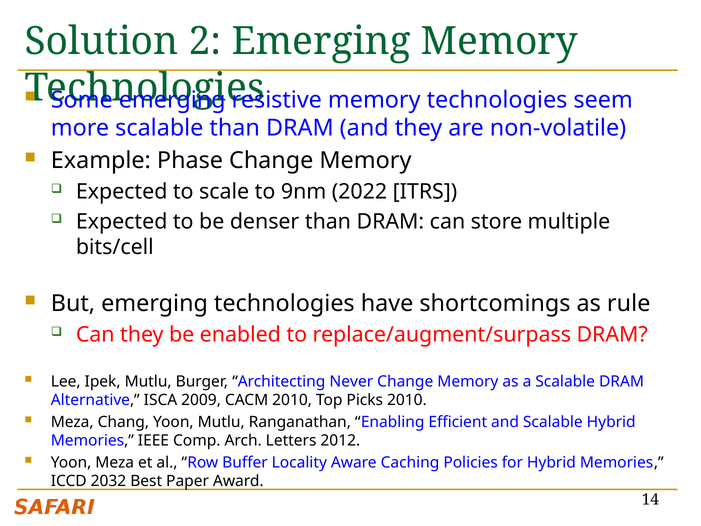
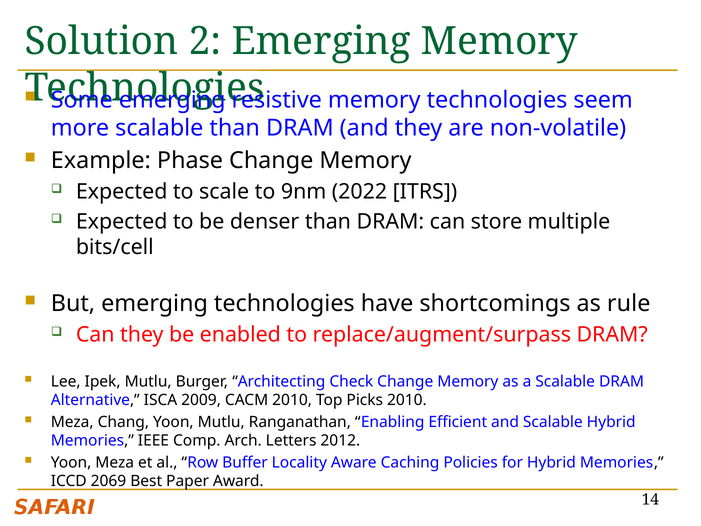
Never: Never -> Check (351, 381)
2032: 2032 -> 2069 (109, 481)
